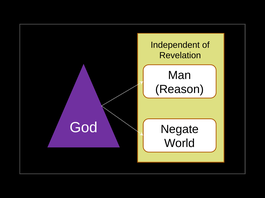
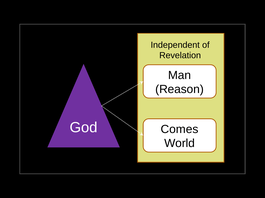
Negate: Negate -> Comes (180, 130)
